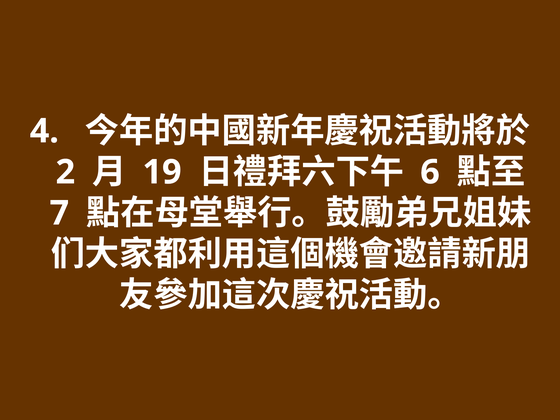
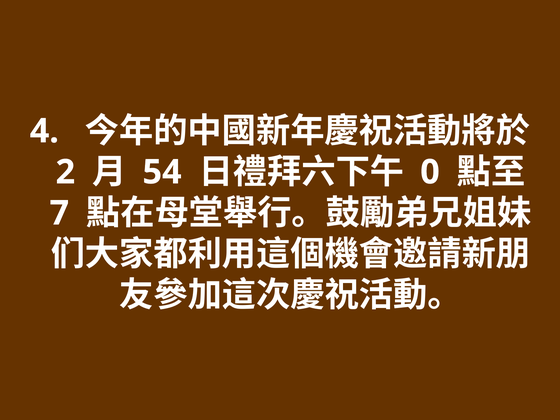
19: 19 -> 54 (162, 172)
6: 6 -> 0 (430, 172)
